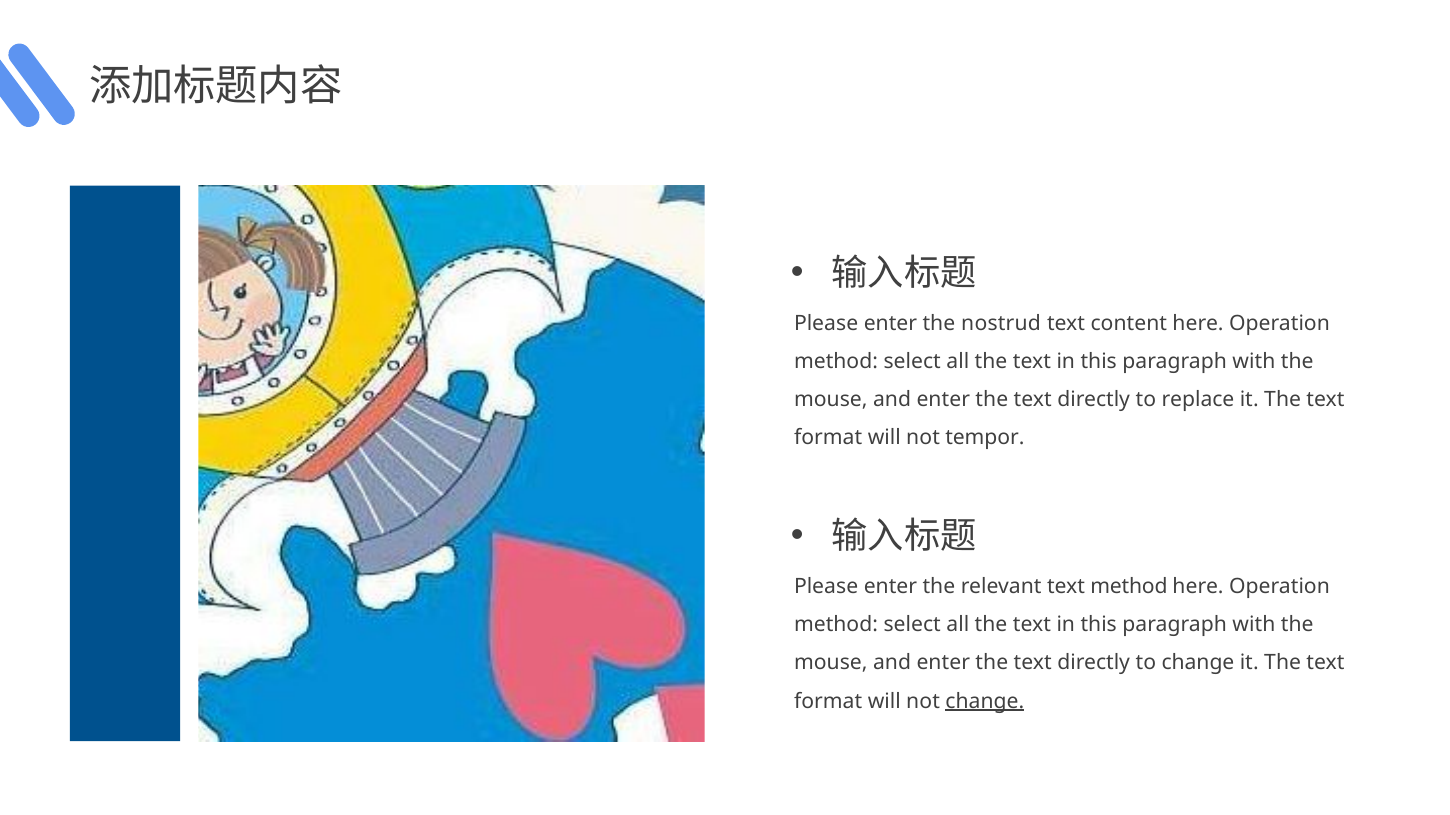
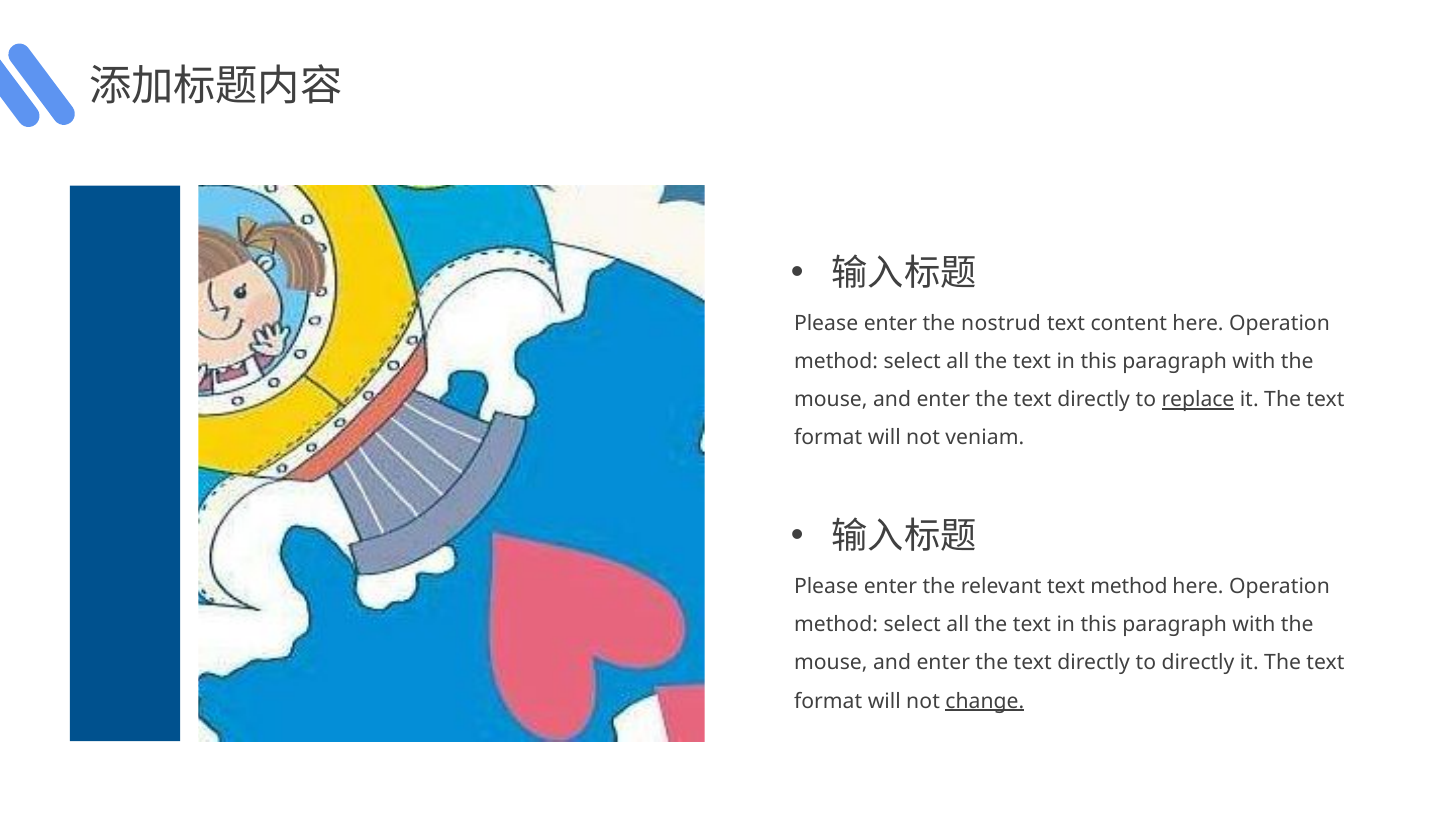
replace underline: none -> present (1198, 400)
tempor: tempor -> veniam (985, 438)
to change: change -> directly (1198, 663)
